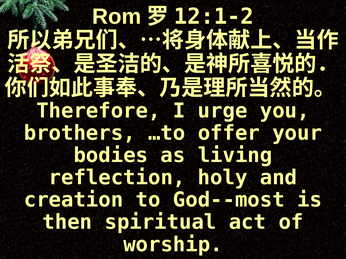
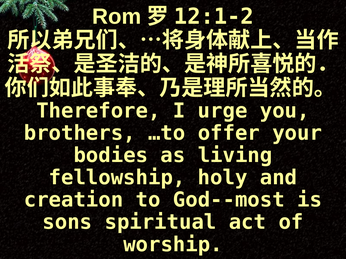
reflection: reflection -> fellowship (117, 178)
then: then -> sons (67, 223)
